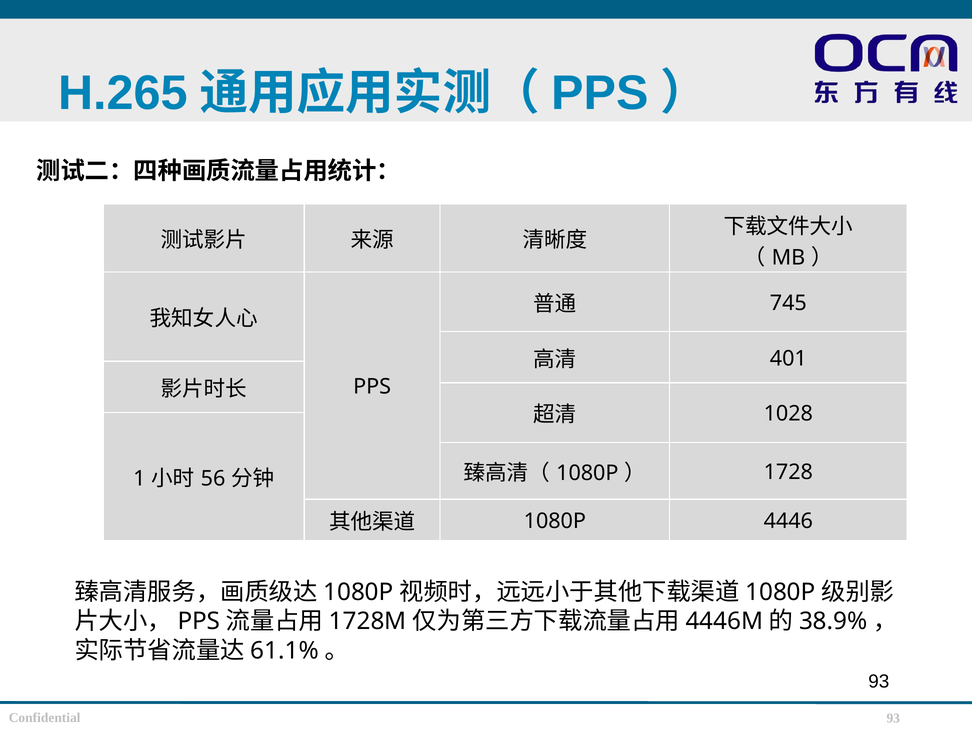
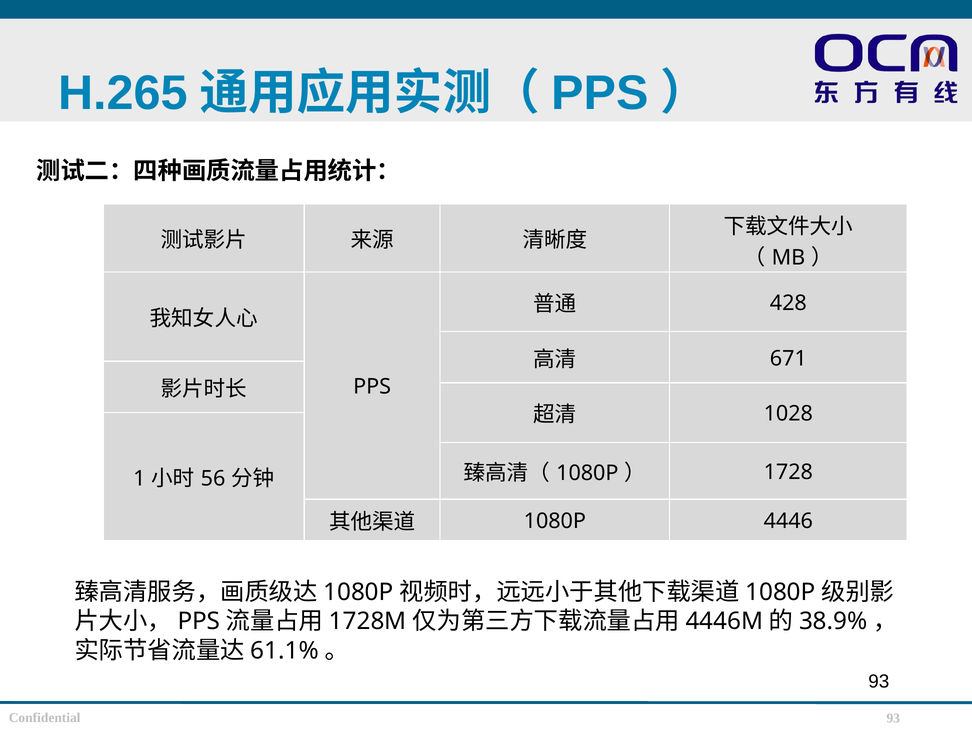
745: 745 -> 428 (788, 303)
401: 401 -> 671 (788, 358)
